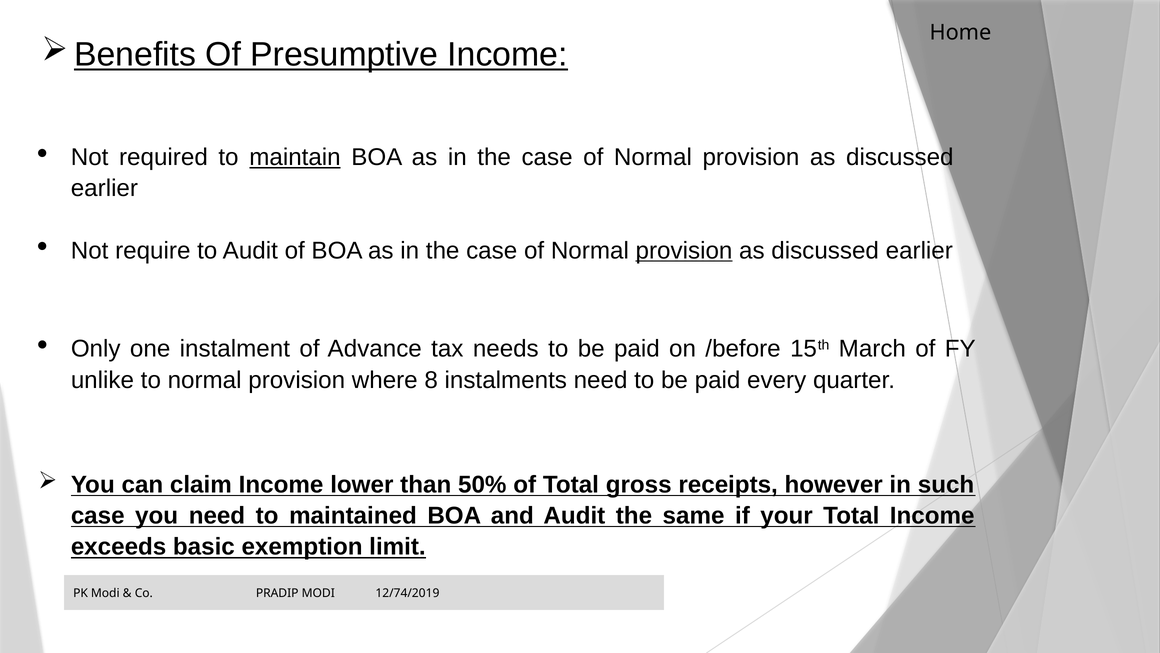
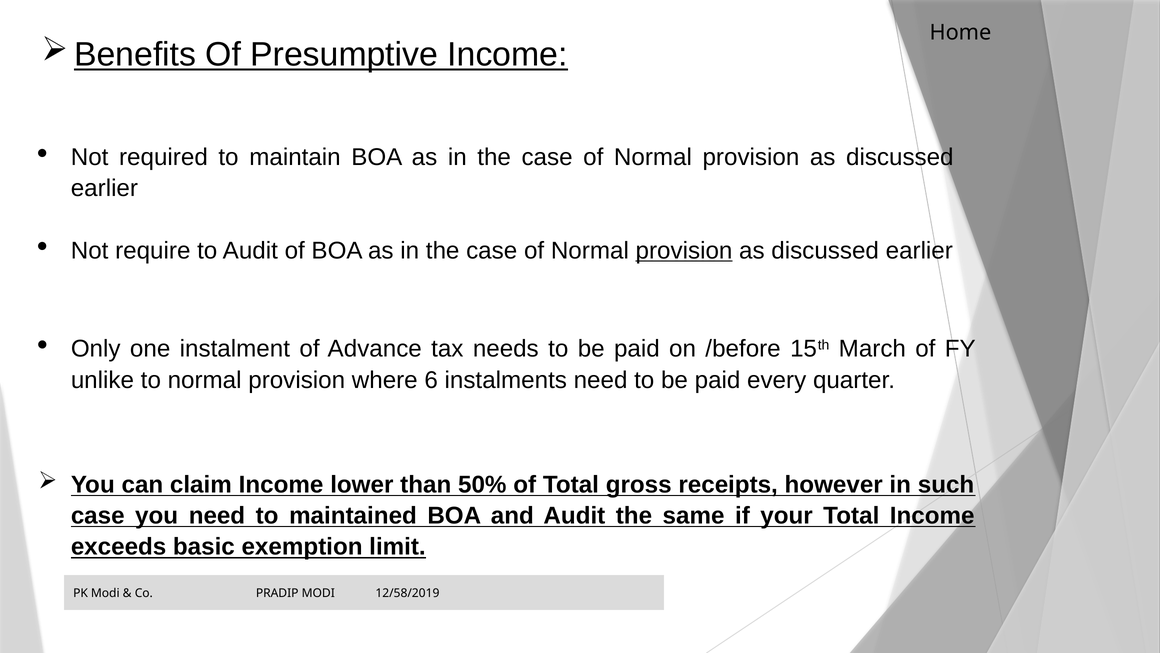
maintain underline: present -> none (295, 157)
8: 8 -> 6 (431, 380)
12/74/2019: 12/74/2019 -> 12/58/2019 (407, 593)
